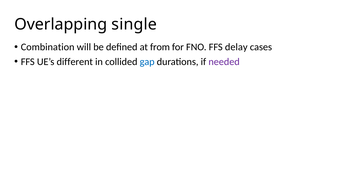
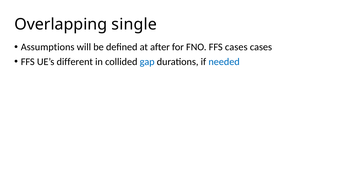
Combination: Combination -> Assumptions (48, 47)
from: from -> after (160, 47)
FFS delay: delay -> cases (236, 47)
needed colour: purple -> blue (224, 62)
